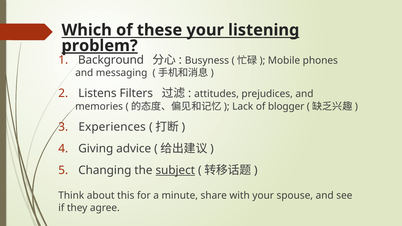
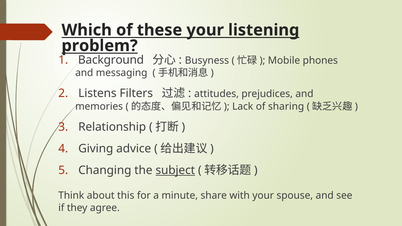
problem underline: present -> none (100, 46)
blogger: blogger -> sharing (286, 106)
Experiences: Experiences -> Relationship (112, 127)
